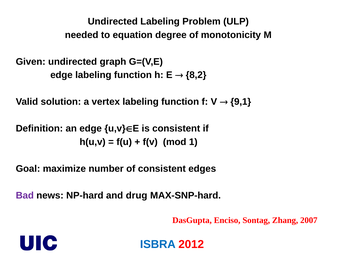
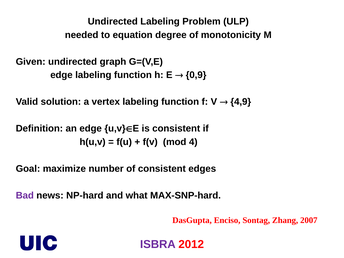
8,2: 8,2 -> 0,9 (196, 75)
9,1: 9,1 -> 4,9 (241, 102)
1: 1 -> 4 (193, 142)
drug: drug -> what (137, 195)
ISBRA colour: blue -> purple (158, 244)
